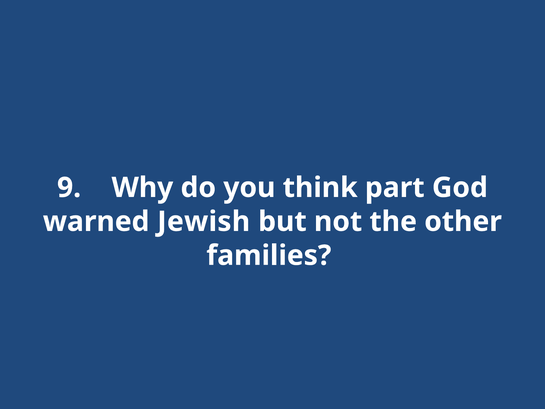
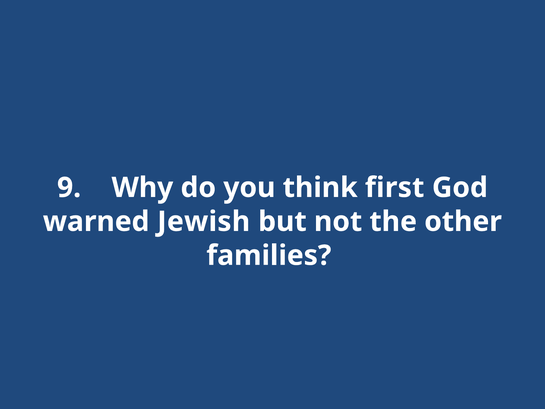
part: part -> first (395, 188)
